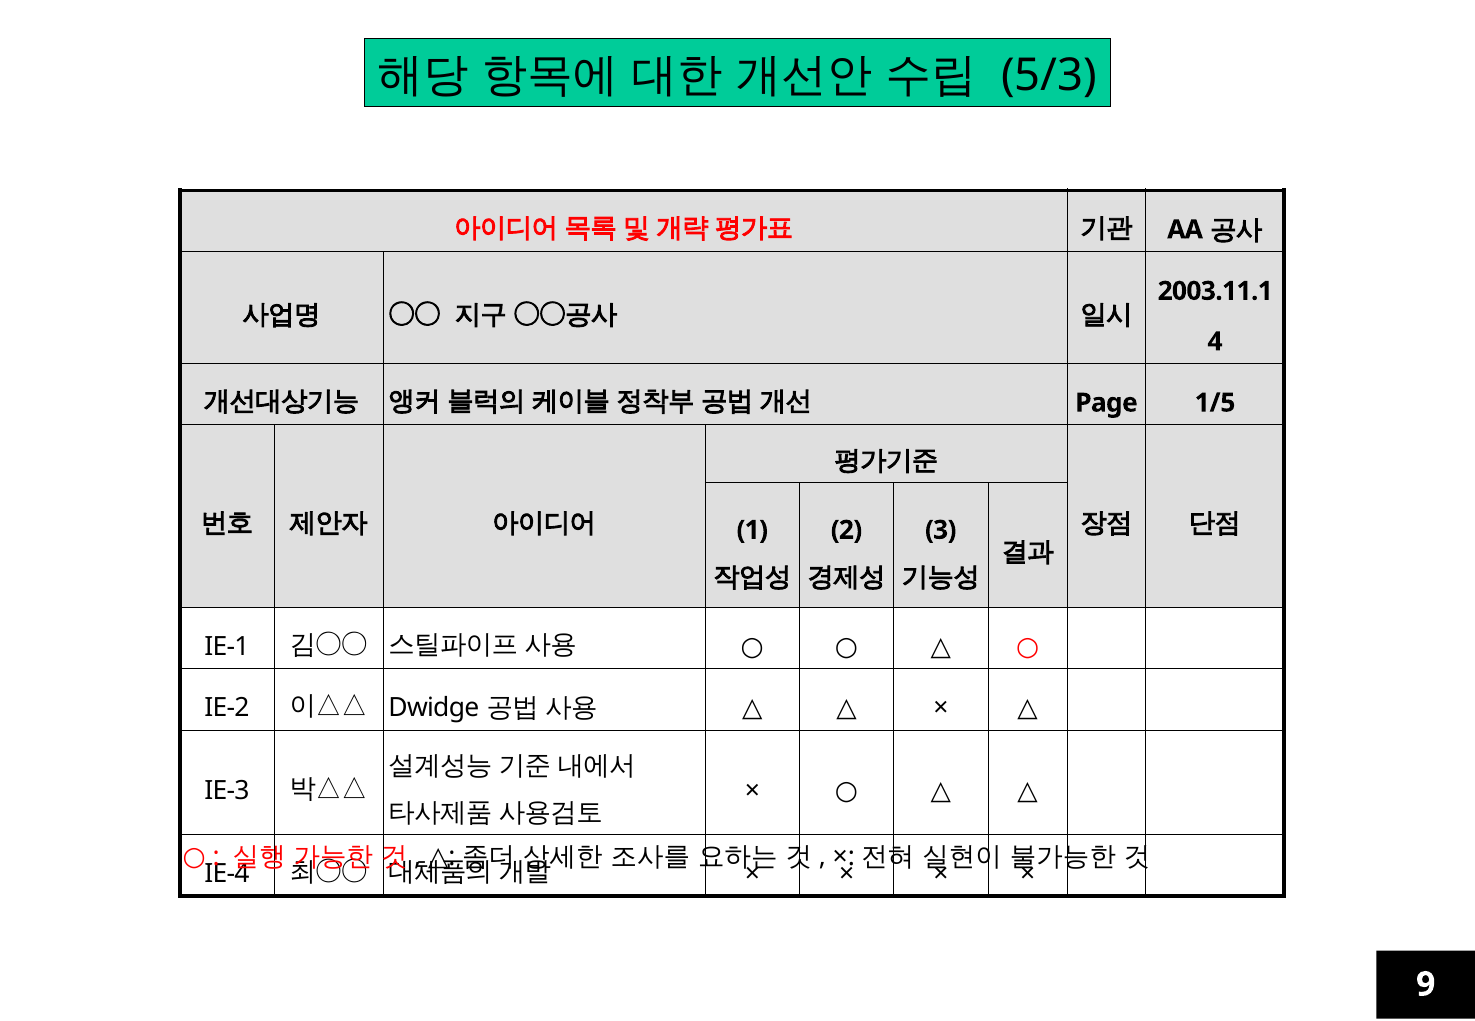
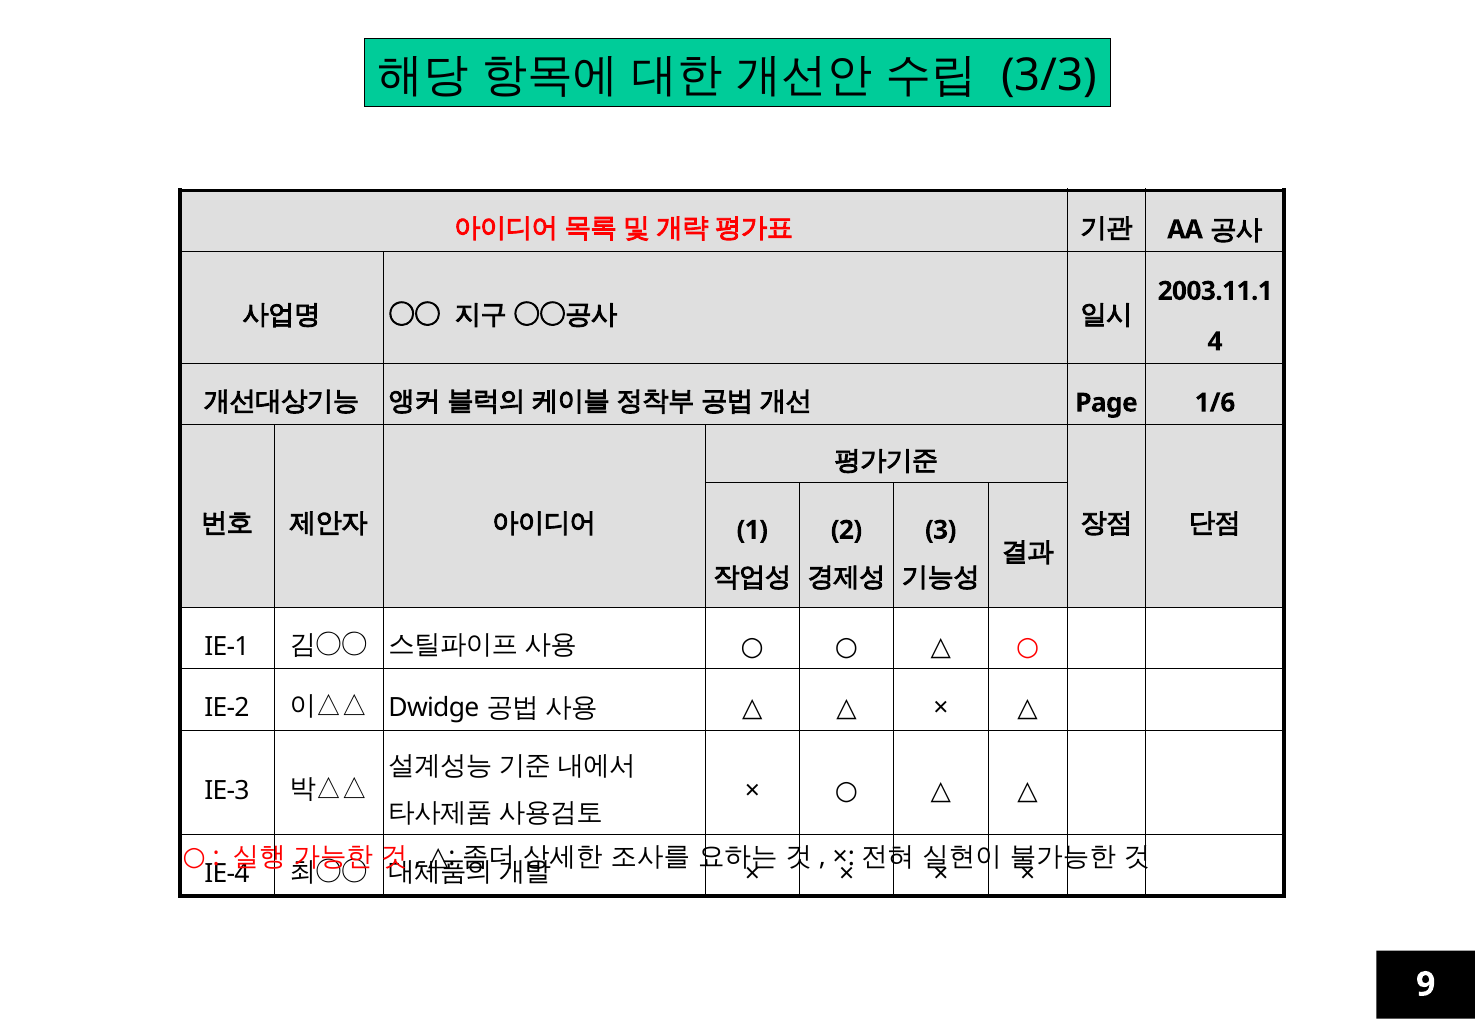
5/3: 5/3 -> 3/3 (1049, 76)
1/5: 1/5 -> 1/6 (1215, 403)
